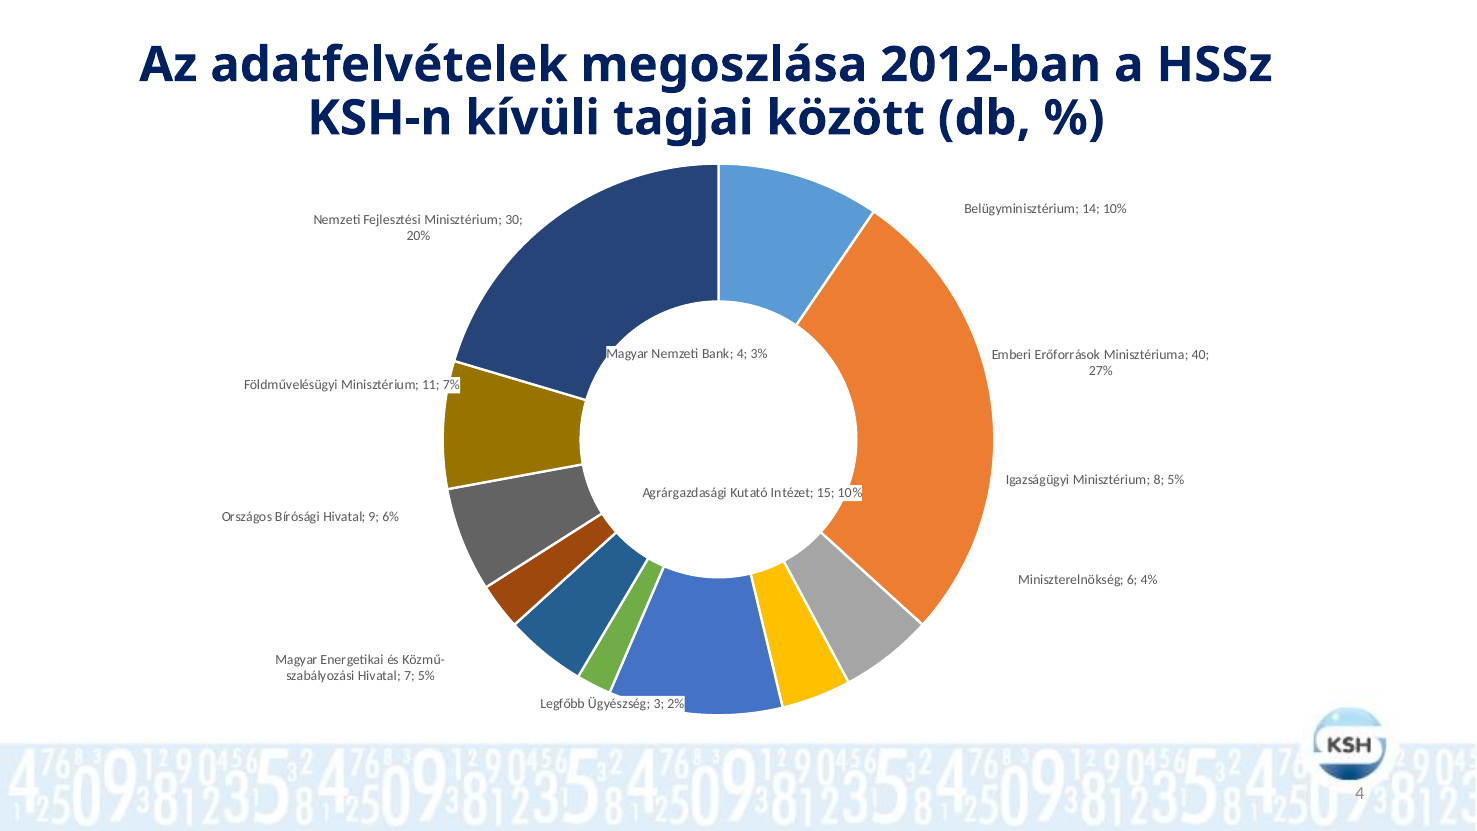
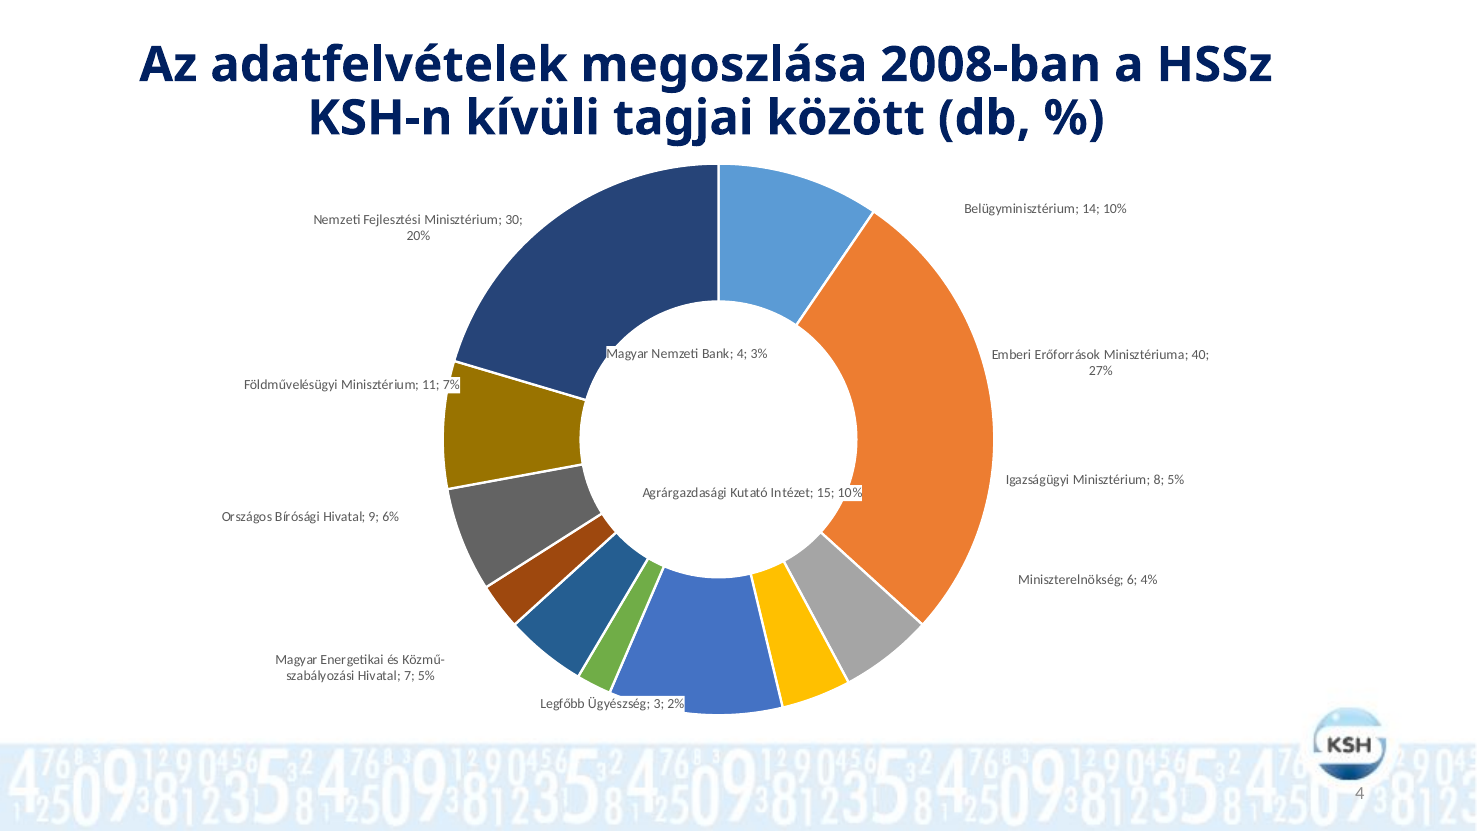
2012-ban: 2012-ban -> 2008-ban (991, 65)
